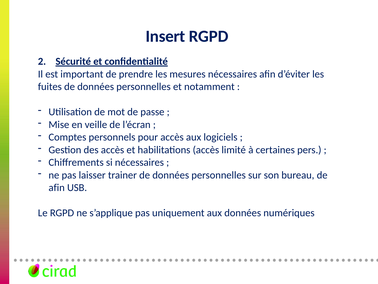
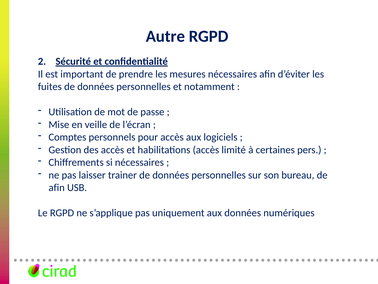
Insert: Insert -> Autre (165, 36)
